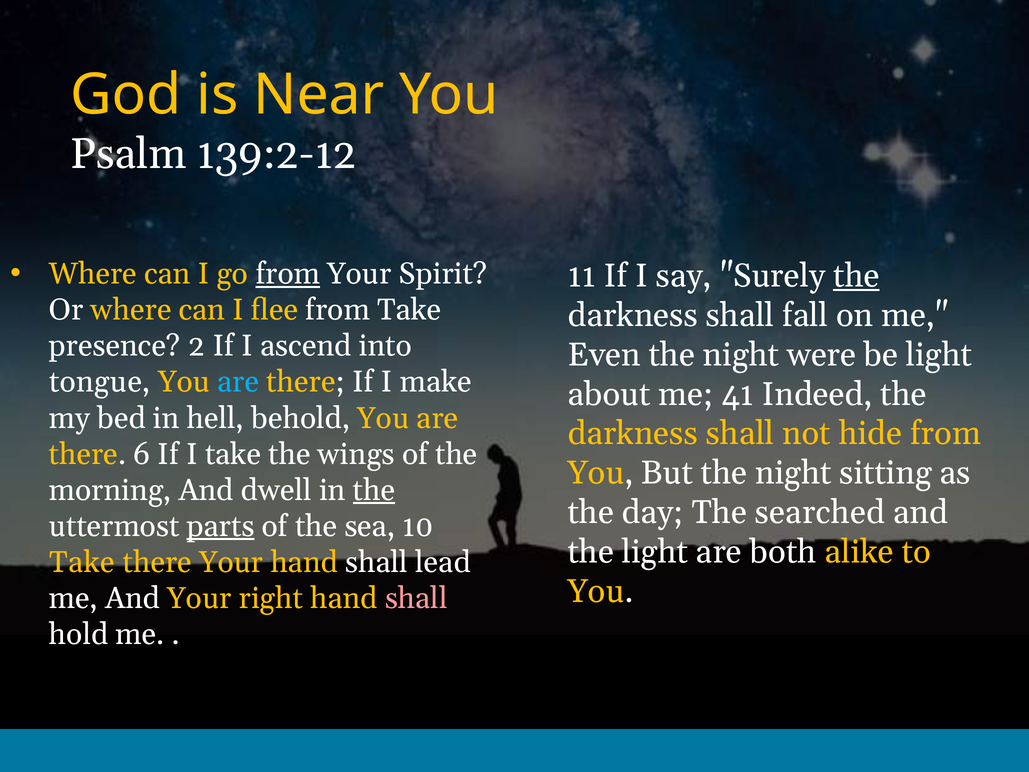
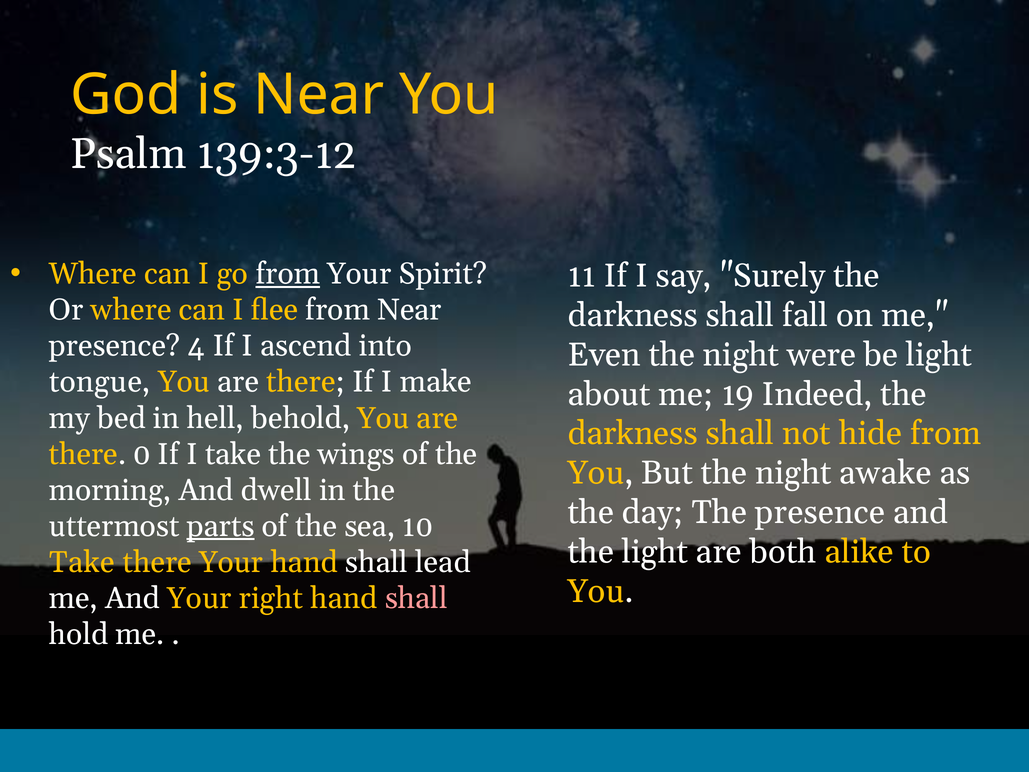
139:2-12: 139:2-12 -> 139:3-12 (277, 154)
the underline: present -> none (856, 276)
from Take: Take -> Near (409, 310)
2: 2 -> 4 (196, 346)
are colour: light blue -> white (238, 382)
41: 41 -> 19 (738, 394)
6: 6 -> 0 (142, 454)
sitting: sitting -> awake (885, 473)
the underline: present -> none (374, 490)
The searched: searched -> presence (820, 512)
